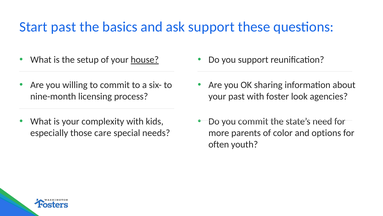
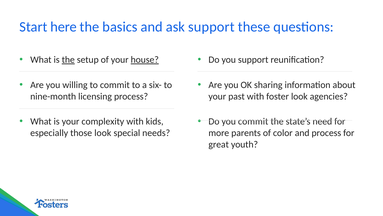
Start past: past -> here (64, 27)
the underline: none -> present (68, 60)
those care: care -> look (103, 133)
and options: options -> process (326, 133)
often: often -> great (219, 144)
